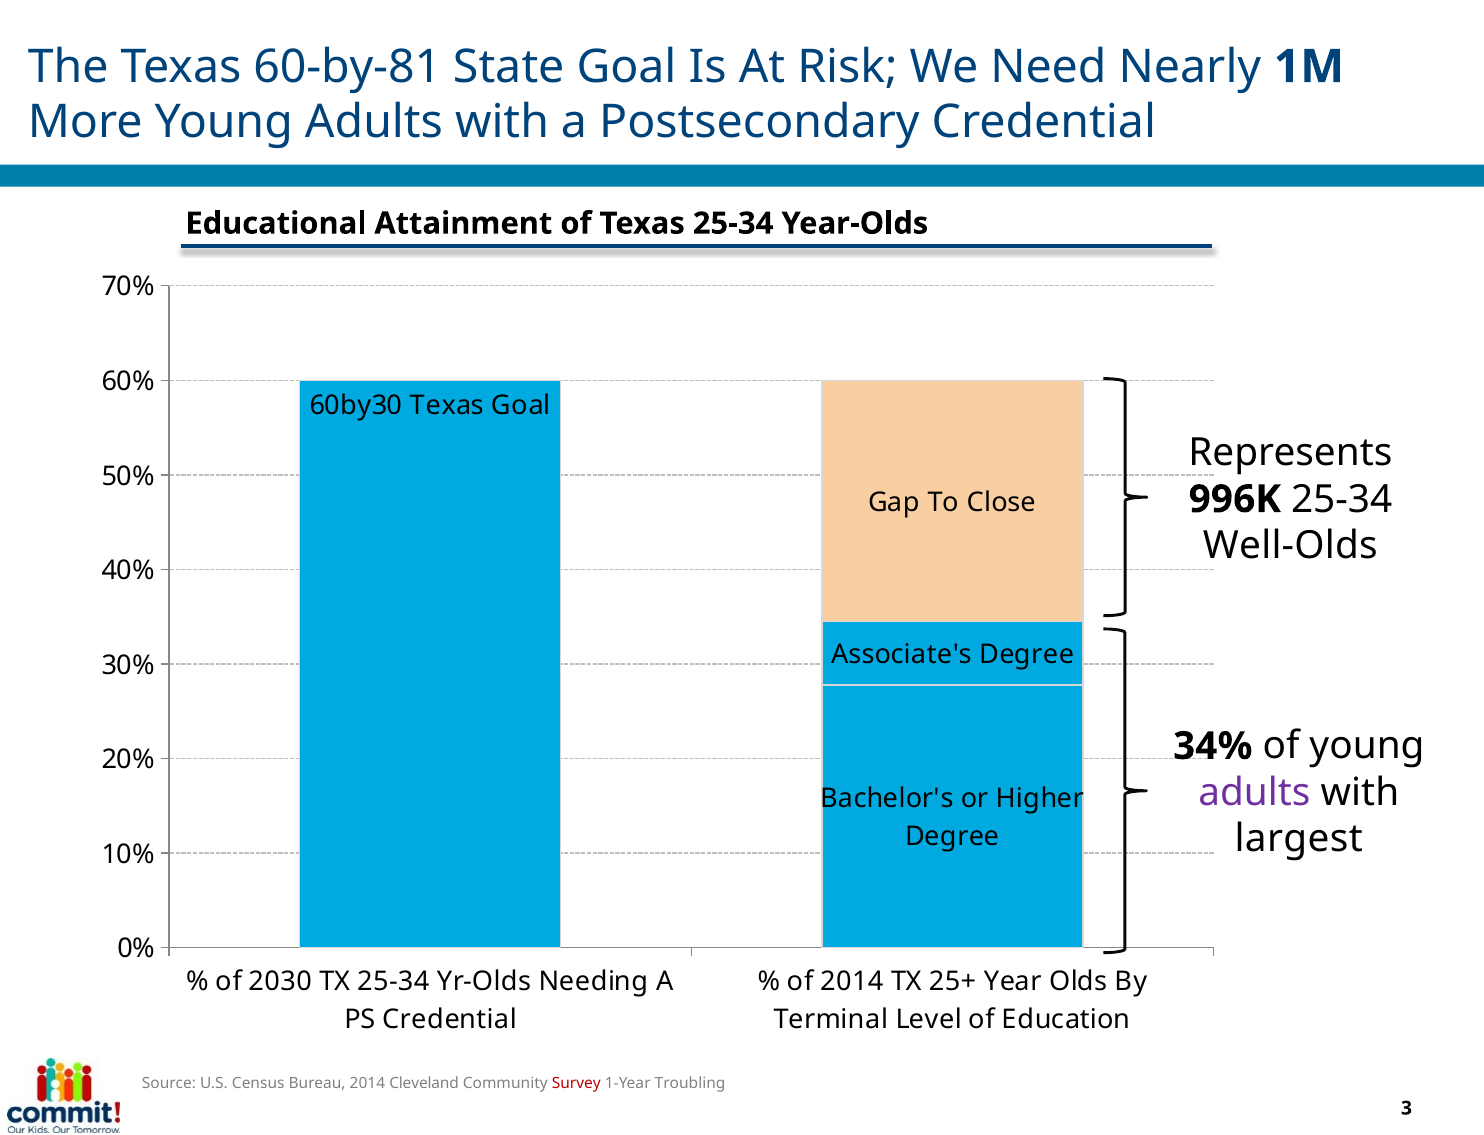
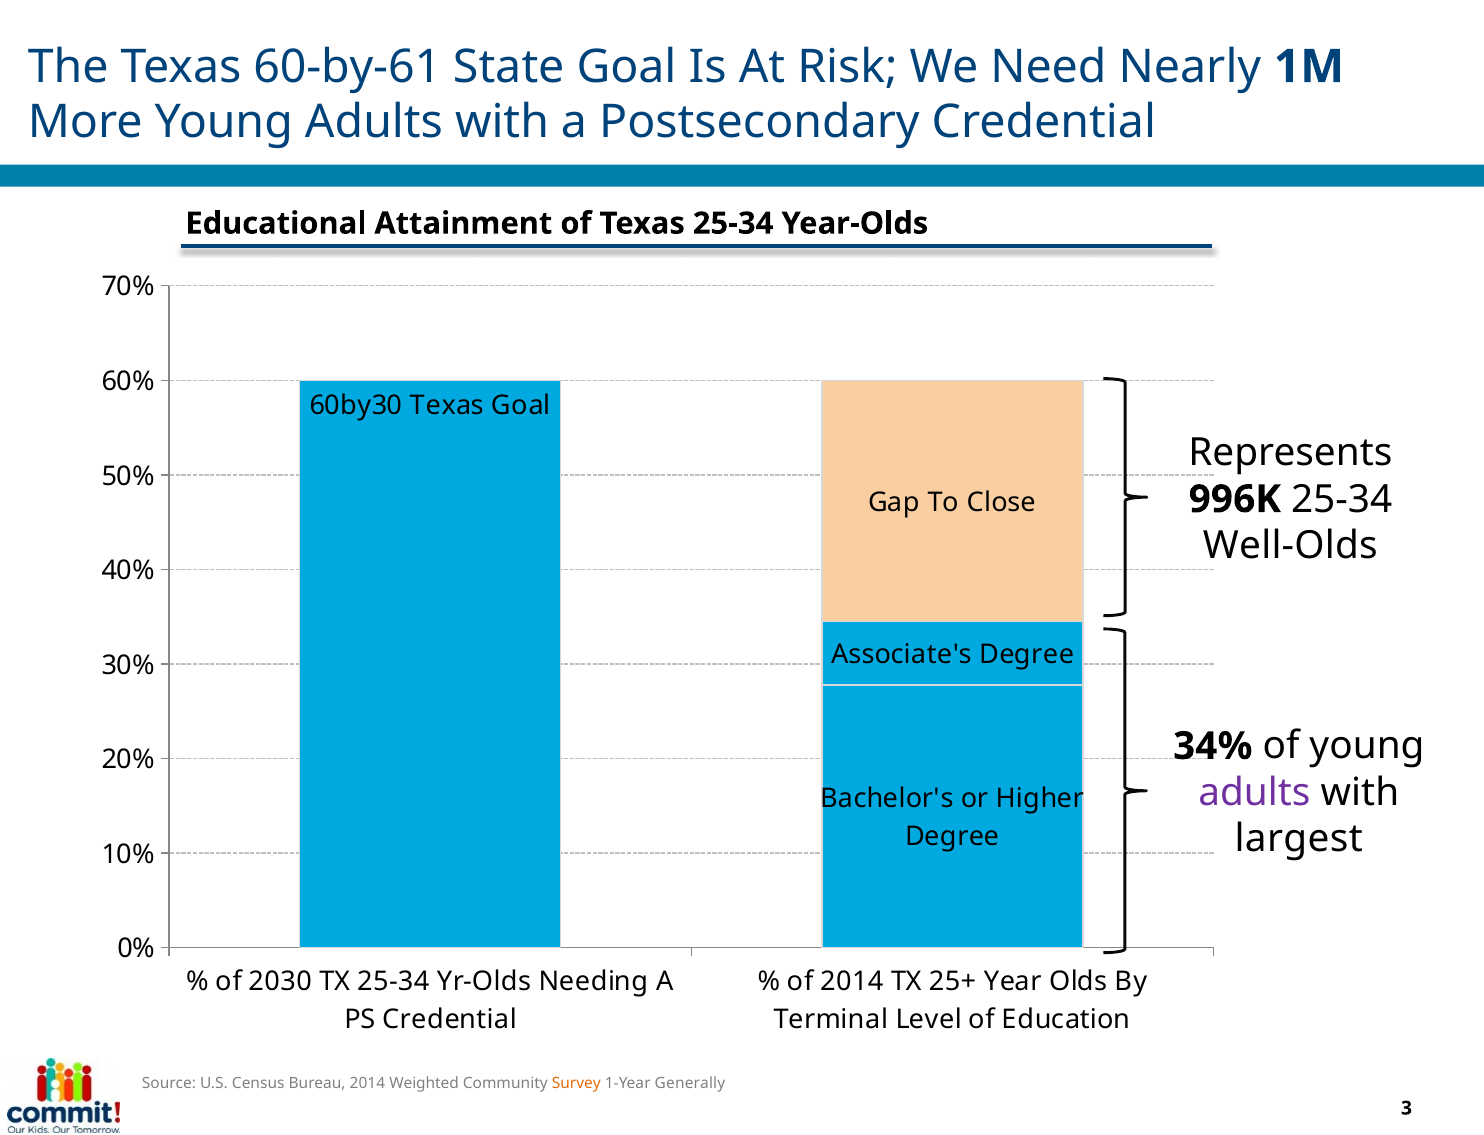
60-by-81: 60-by-81 -> 60-by-61 (347, 67)
Cleveland: Cleveland -> Weighted (424, 1084)
Survey colour: red -> orange (576, 1084)
Troubling: Troubling -> Generally (690, 1084)
